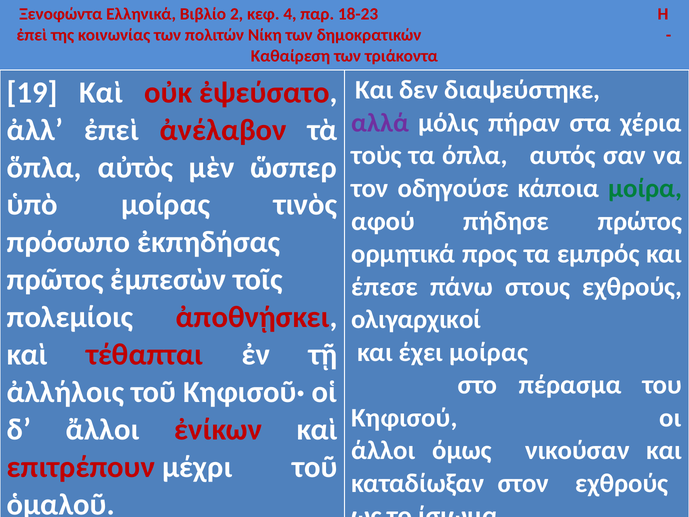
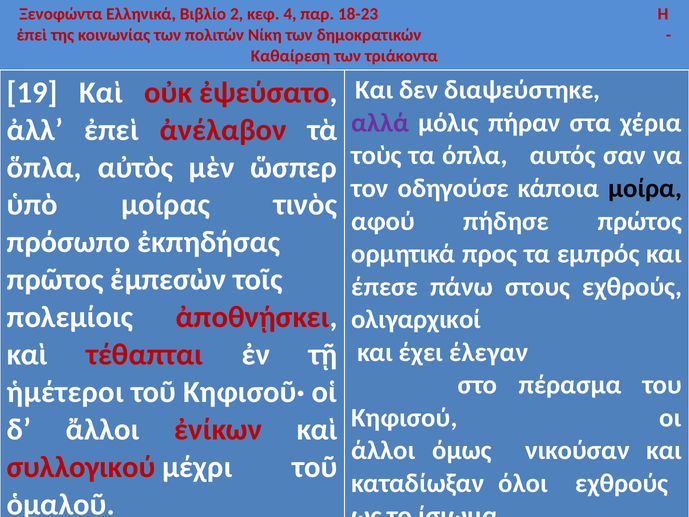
μοίρα colour: green -> black (645, 188)
έχει μοίρας: μοίρας -> έλεγαν (489, 352)
ἀλλήλοις: ἀλλήλοις -> ἡμέτεροι (65, 392)
επιτρέπουν: επιτρέπουν -> συλλογικού (81, 467)
στον: στον -> όλοι (523, 483)
